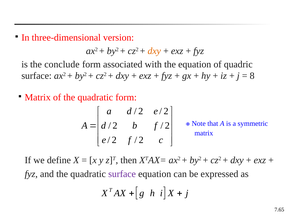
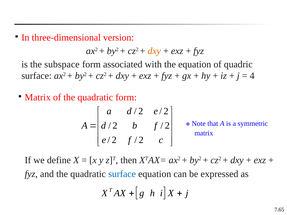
conclude: conclude -> subspace (62, 64)
8: 8 -> 4 (252, 76)
surface colour: purple -> blue (122, 174)
